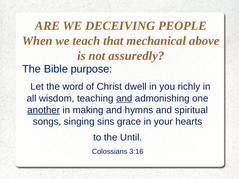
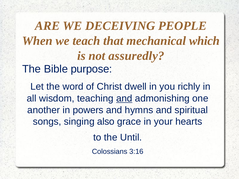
above: above -> which (204, 41)
another underline: present -> none (44, 110)
making: making -> powers (88, 110)
sins: sins -> also (106, 122)
